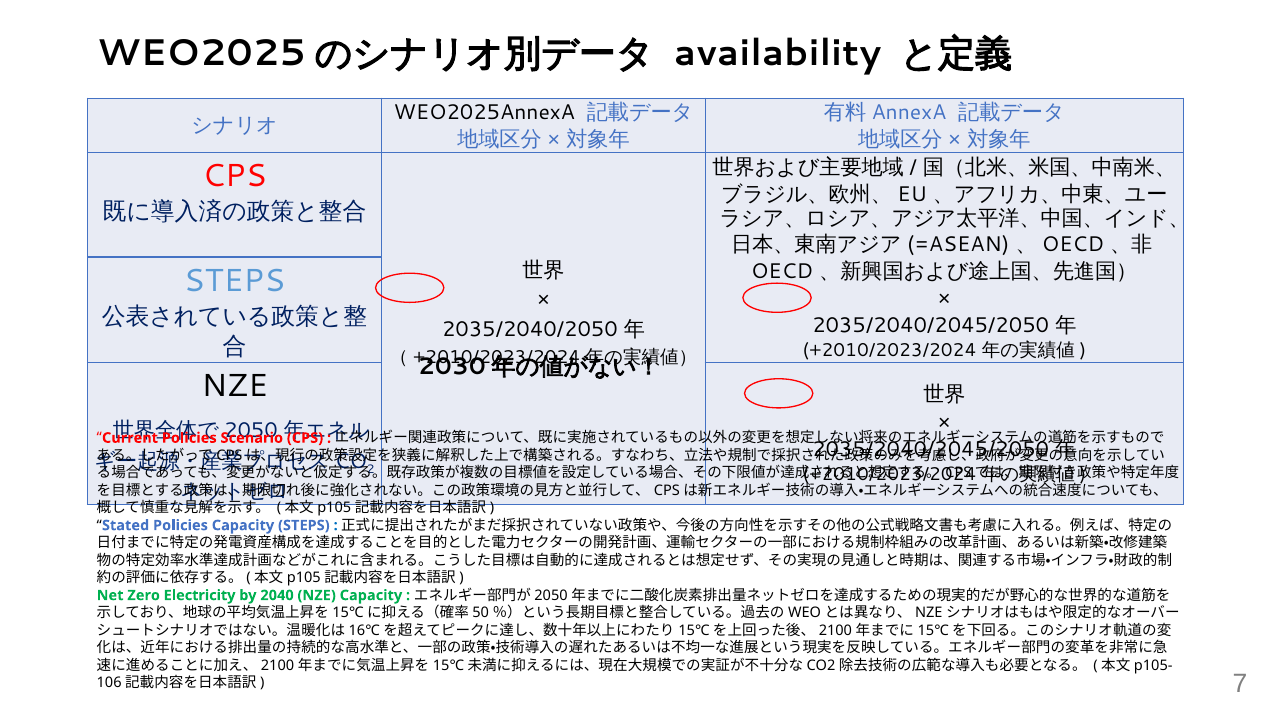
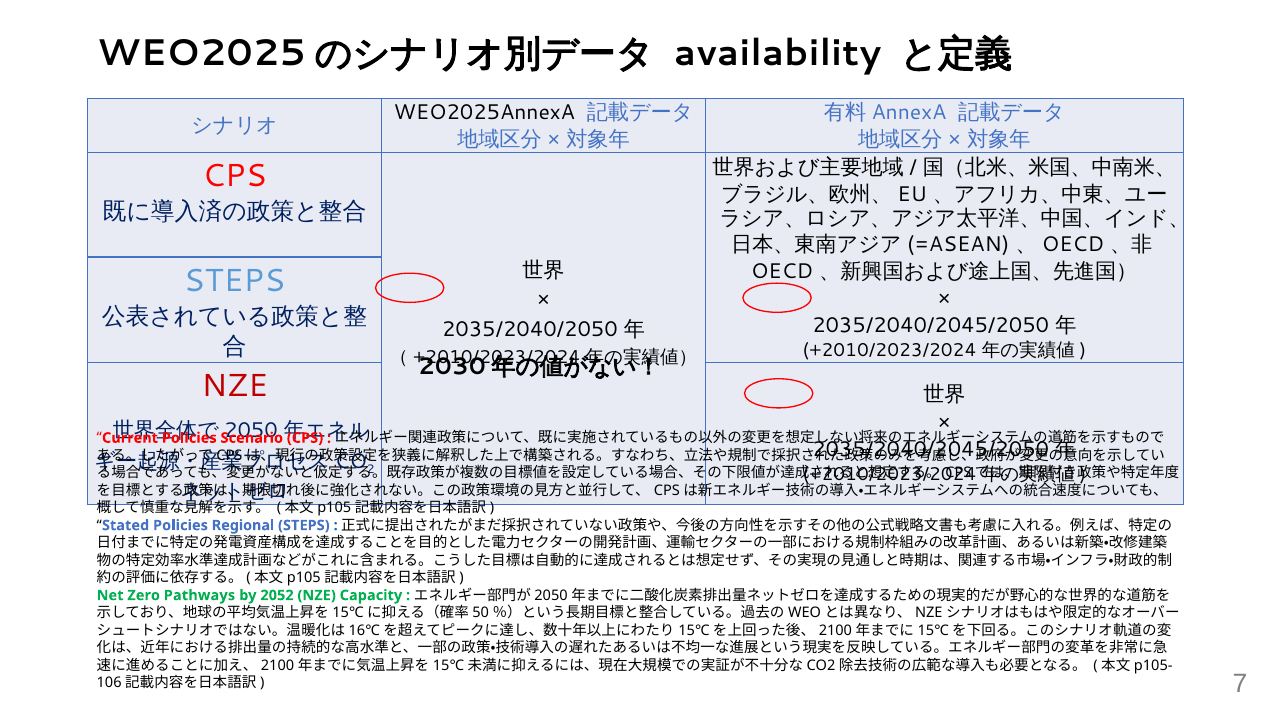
NZE colour: black -> red (235, 386)
Policies Capacity: Capacity -> Regional (243, 525)
Electricity: Electricity -> Pathways (199, 595)
2040: 2040 -> 2052 (277, 595)
